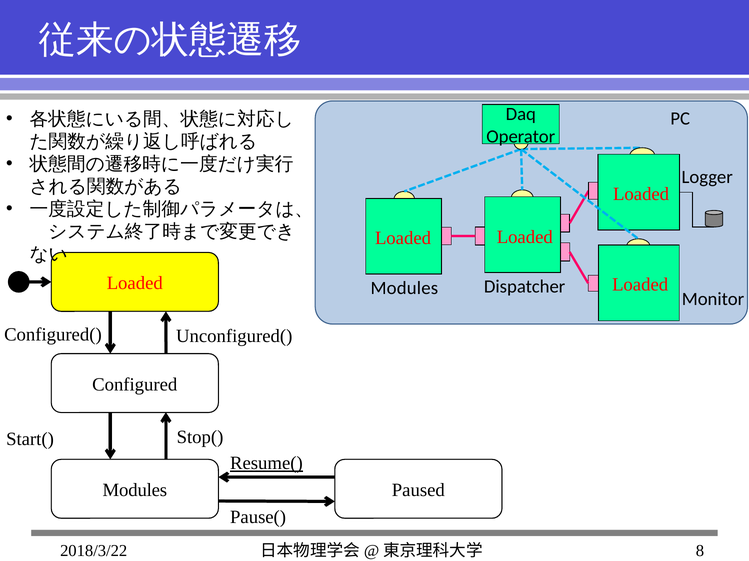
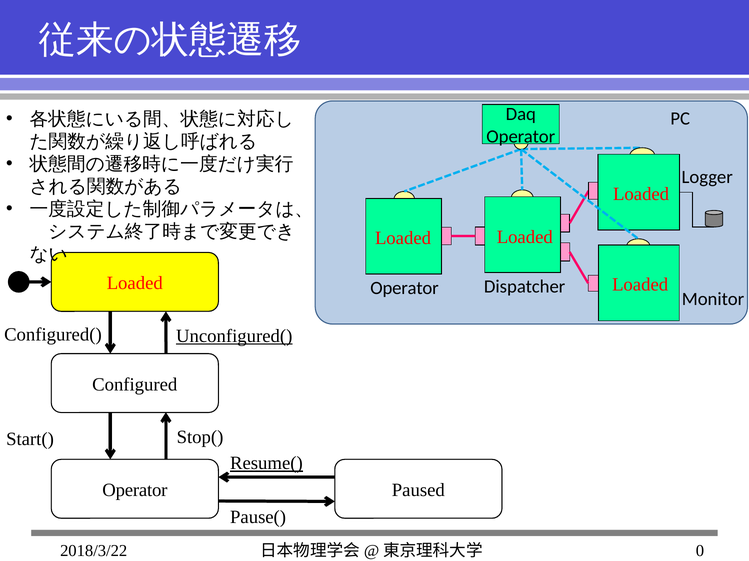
Modules: Modules -> Operator (404, 289)
Unconfigured( underline: none -> present (234, 336)
Modules: Modules -> Operator (135, 491)
8: 8 -> 0 (700, 552)
